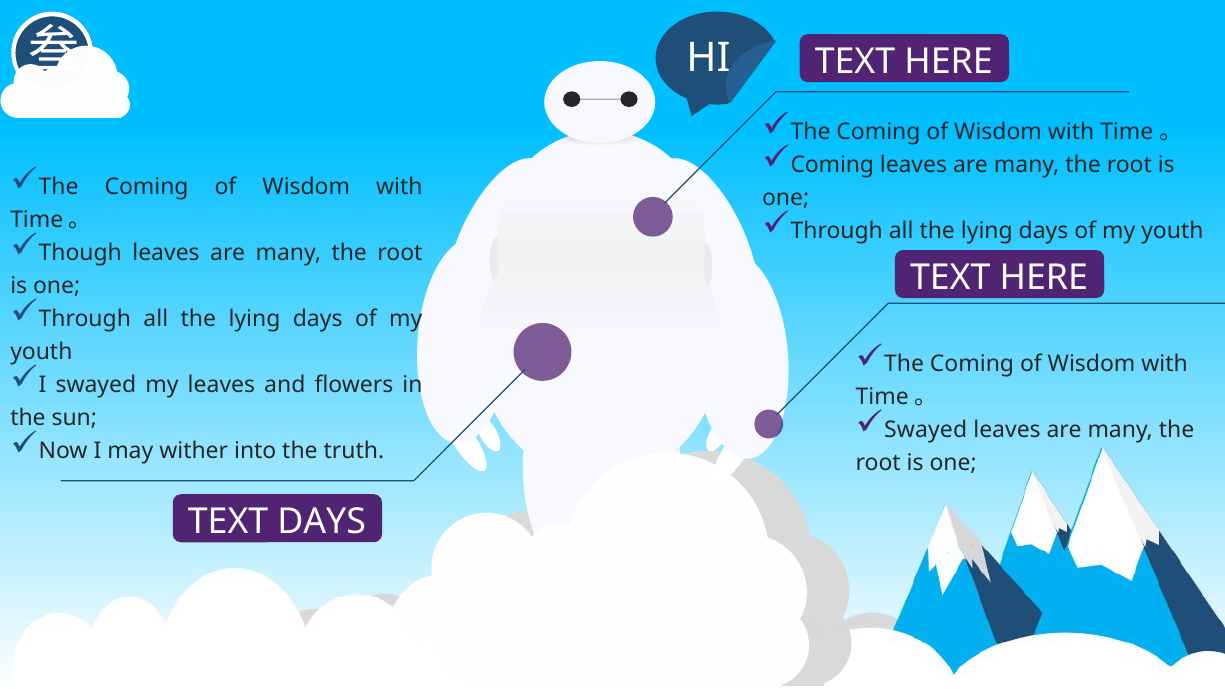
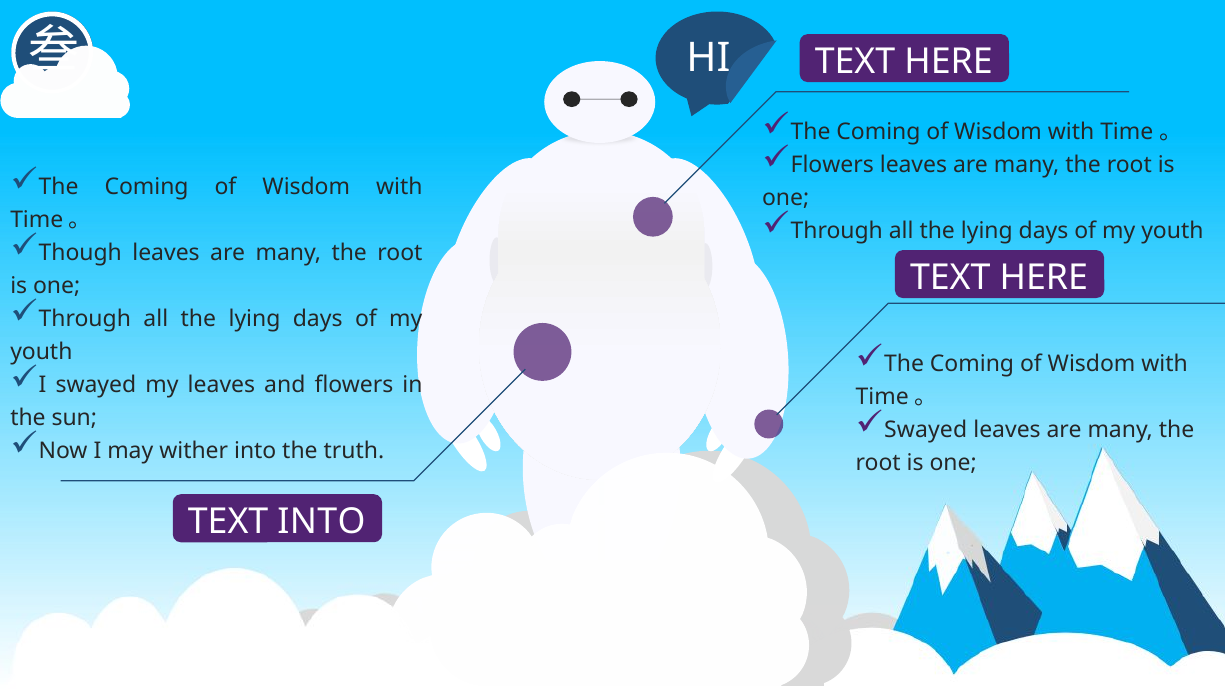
Coming: Coming -> Flowers (832, 165)
TEXT DAYS: DAYS -> INTO (321, 522)
